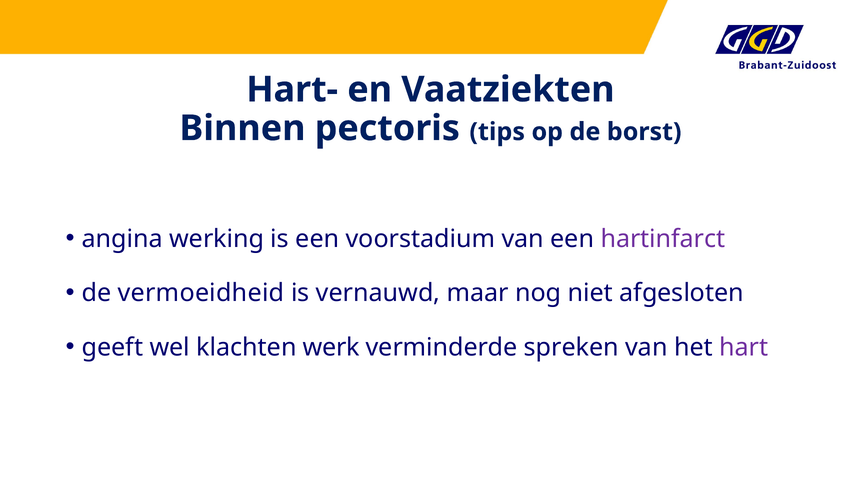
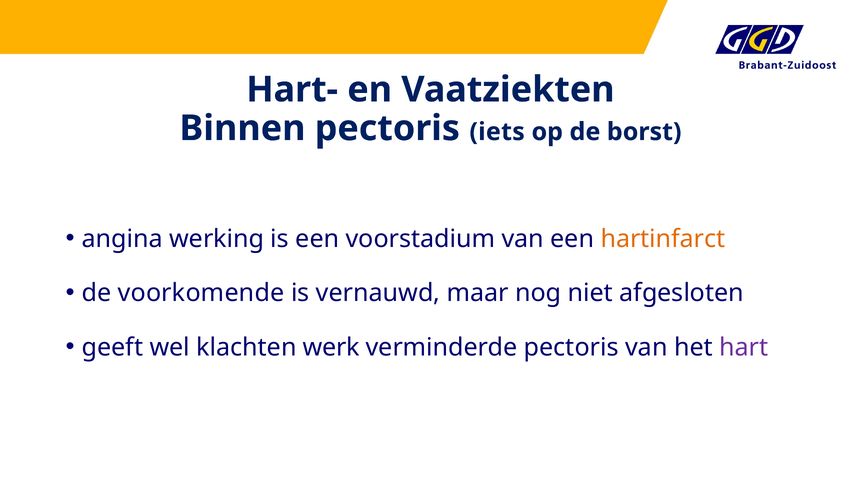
tips: tips -> iets (497, 132)
hartinfarct colour: purple -> orange (663, 239)
vermoeidheid: vermoeidheid -> voorkomende (201, 293)
verminderde spreken: spreken -> pectoris (571, 348)
